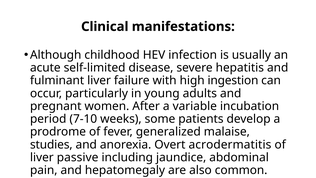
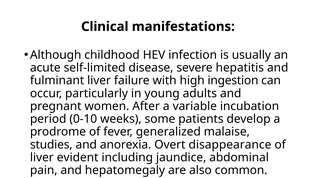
7-10: 7-10 -> 0-10 (83, 119)
acrodermatitis: acrodermatitis -> disappearance (230, 144)
passive: passive -> evident (78, 157)
